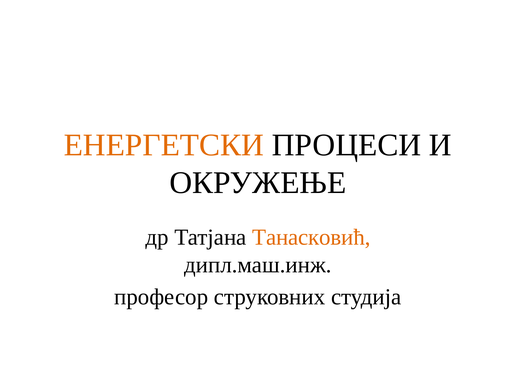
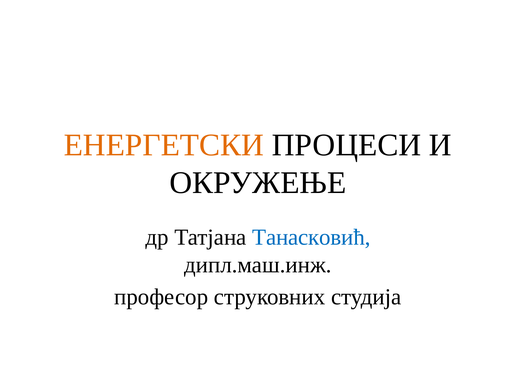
Танасковић colour: orange -> blue (311, 237)
